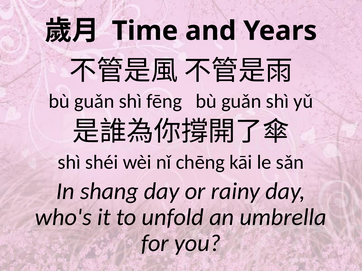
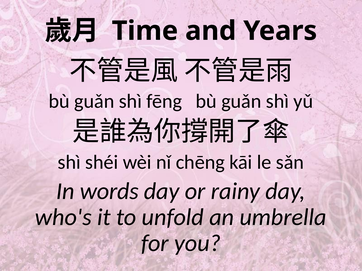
shang: shang -> words (109, 192)
